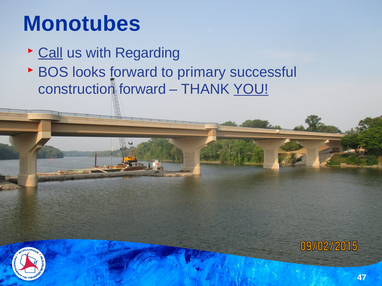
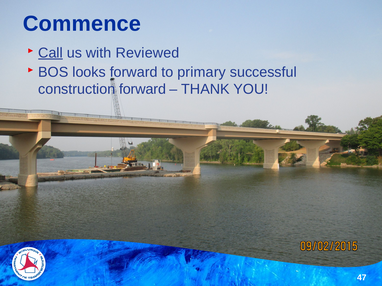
Monotubes: Monotubes -> Commence (82, 24)
Regarding: Regarding -> Reviewed (147, 53)
YOU underline: present -> none (251, 89)
